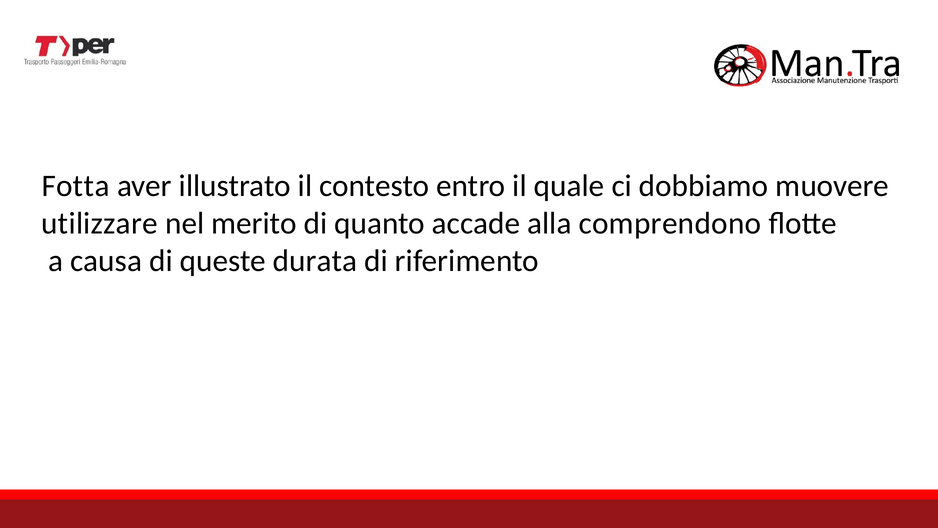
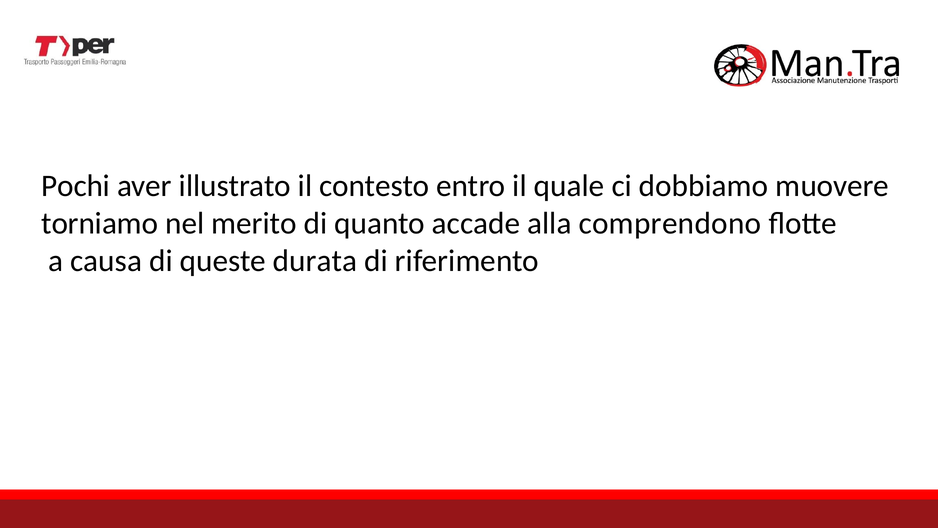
Fotta: Fotta -> Pochi (76, 186)
utilizzare: utilizzare -> torniamo (100, 223)
